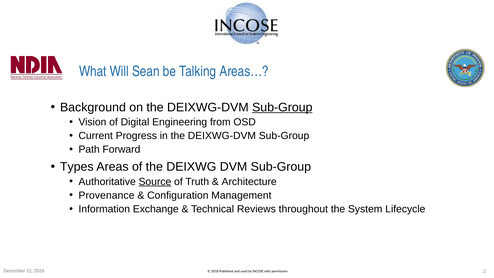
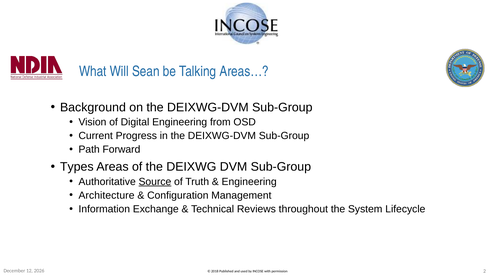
Sub-Group underline: present -> none (282, 107)
Architecture: Architecture -> Engineering (249, 182)
Provenance: Provenance -> Architecture (107, 195)
